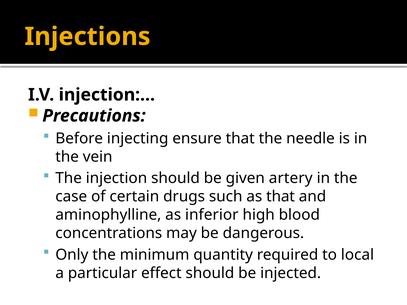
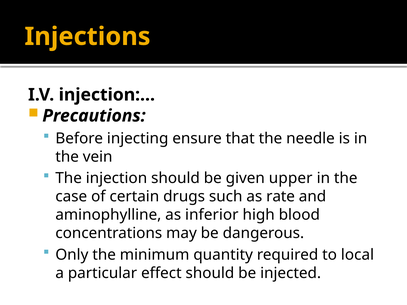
artery: artery -> upper (291, 178)
as that: that -> rate (281, 197)
